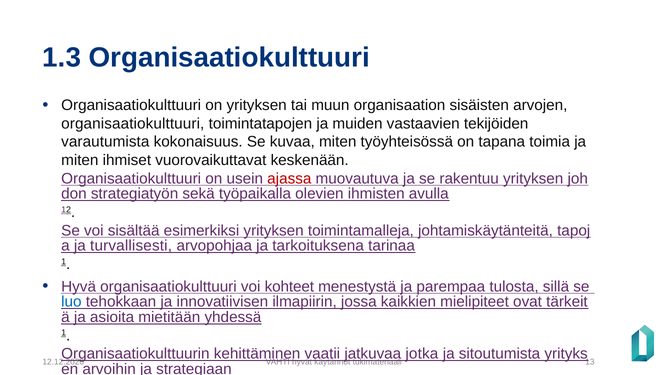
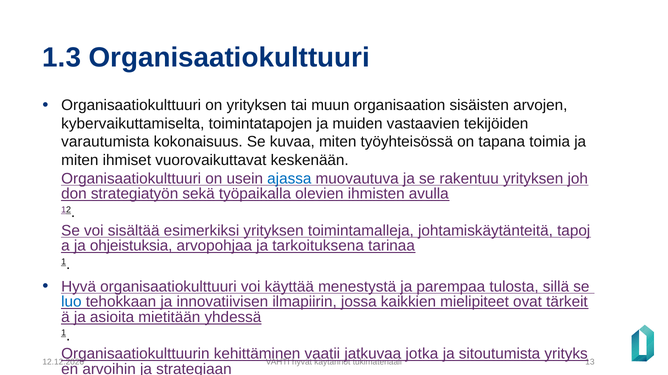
organisaatiokulttuuri: organisaatiokulttuuri -> kybervaikuttamiselta (133, 124)
ajassa colour: red -> blue (289, 179)
turvallisesti: turvallisesti -> ohjeistuksia (131, 246)
kohteet: kohteet -> käyttää (289, 287)
